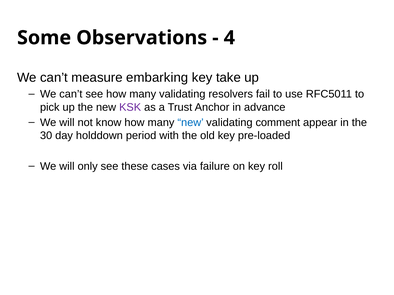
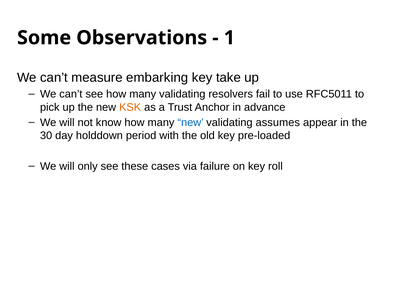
4: 4 -> 1 (229, 38)
KSK colour: purple -> orange (130, 107)
comment: comment -> assumes (278, 123)
